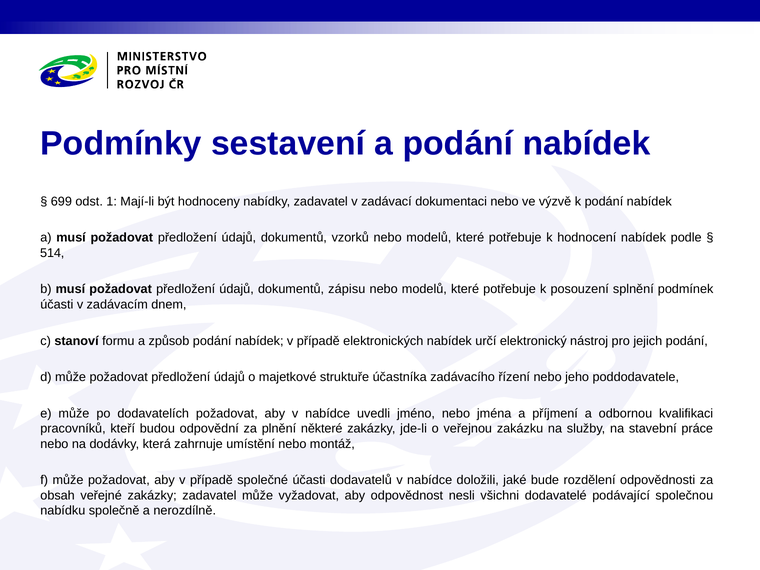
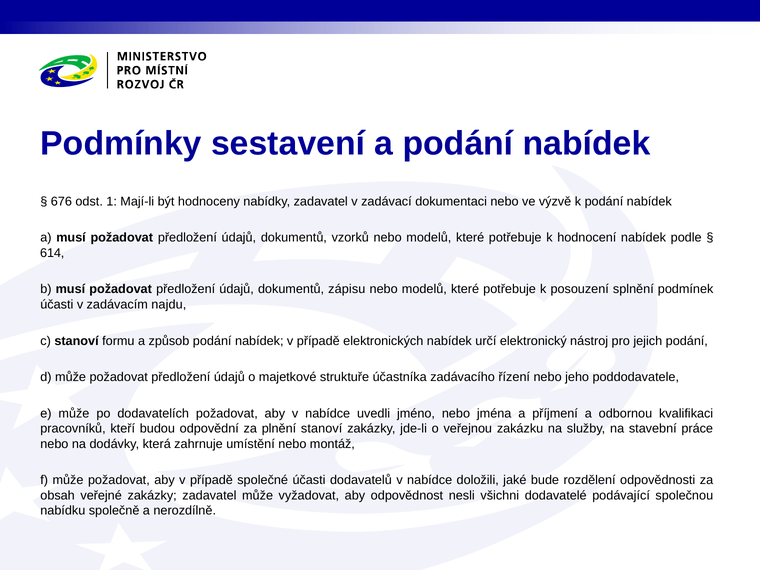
699: 699 -> 676 (61, 201)
514: 514 -> 614 (52, 253)
dnem: dnem -> najdu (169, 305)
plnění některé: některé -> stanoví (322, 429)
